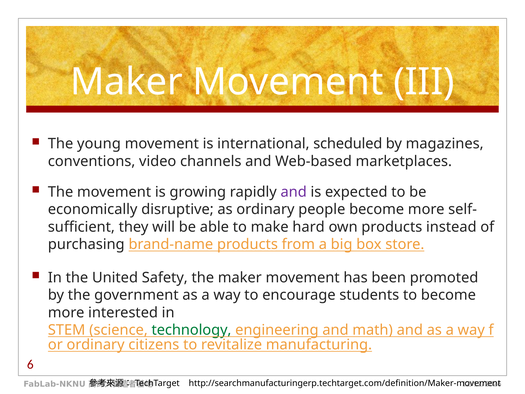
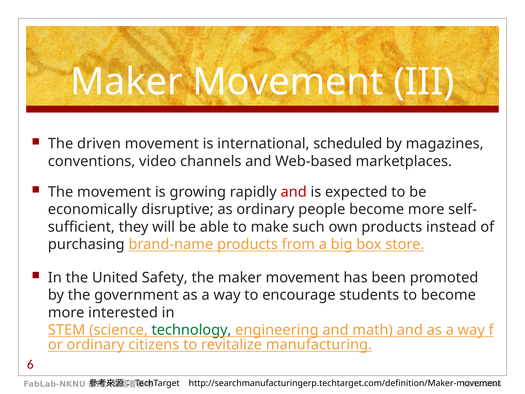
young: young -> driven (99, 144)
and colour: purple -> red (294, 192)
hard: hard -> such (309, 227)
